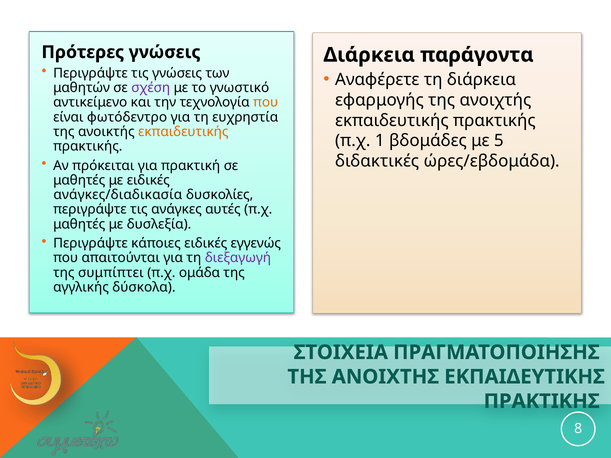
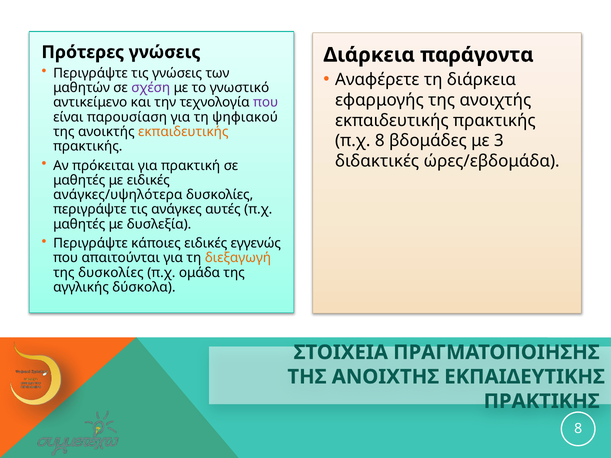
που colour: orange -> purple (266, 102)
φωτόδεντρο: φωτόδεντρο -> παρουσίαση (127, 117)
ευχρηστία: ευχρηστία -> ψηφιακού (245, 117)
π.χ 1: 1 -> 8 (380, 141)
5: 5 -> 3 (499, 141)
ανάγκες/διαδικασία: ανάγκες/διαδικασία -> ανάγκες/υψηλότερα (118, 195)
διεξαγωγή colour: purple -> orange (238, 258)
της συμπίπτει: συμπίπτει -> δυσκολίες (111, 273)
